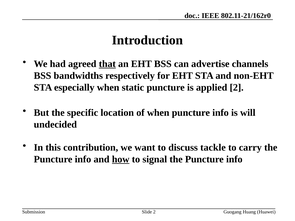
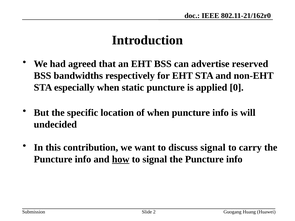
that underline: present -> none (107, 64)
channels: channels -> reserved (250, 64)
applied 2: 2 -> 0 (237, 88)
discuss tackle: tackle -> signal (213, 148)
